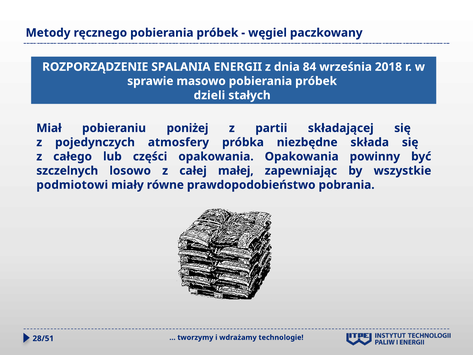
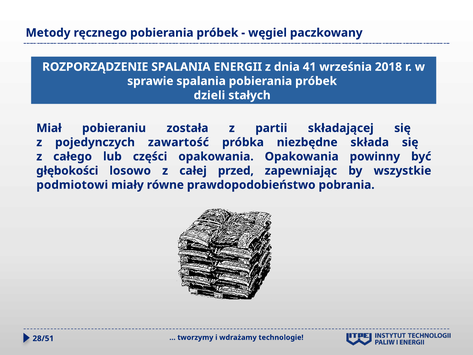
84: 84 -> 41 (310, 67)
sprawie masowo: masowo -> spalania (201, 81)
poniżej: poniżej -> została (187, 128)
atmosfery: atmosfery -> zawartość (178, 142)
szczelnych: szczelnych -> głębokości (67, 171)
małej: małej -> przed (236, 171)
